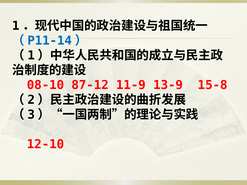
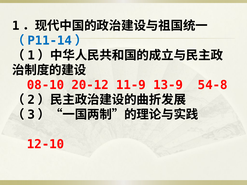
87-12: 87-12 -> 20-12 (90, 85)
15-8: 15-8 -> 54-8 (213, 85)
